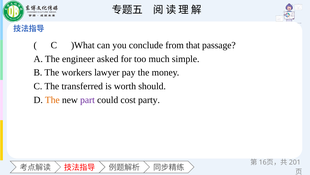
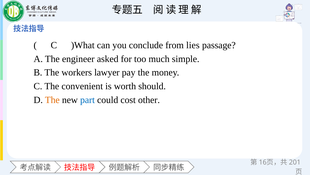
that: that -> lies (193, 45)
transferred: transferred -> convenient (82, 86)
part colour: purple -> blue (87, 100)
party: party -> other (149, 100)
